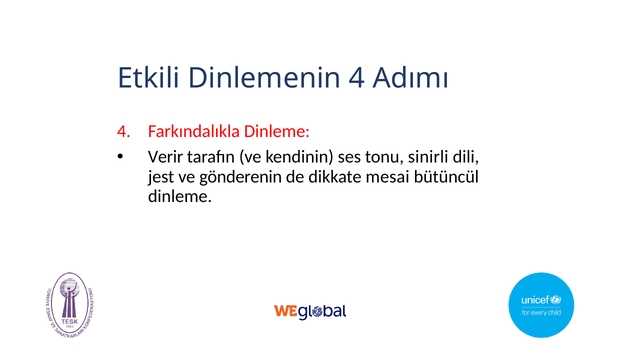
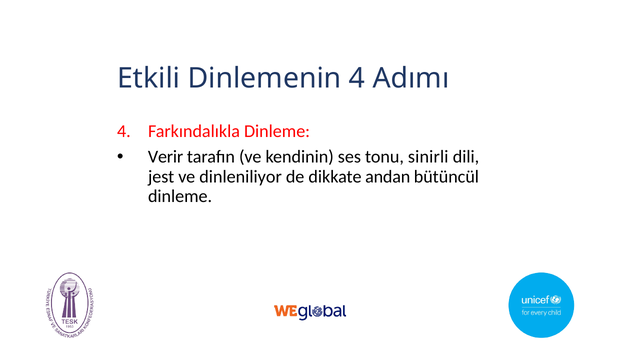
gönderenin: gönderenin -> dinleniliyor (241, 176)
mesai: mesai -> andan (388, 176)
